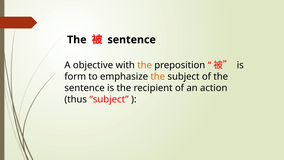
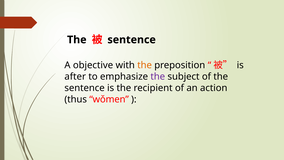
form: form -> after (75, 76)
the colour: orange -> purple (158, 76)
thus subject: subject -> wǒmen (109, 99)
